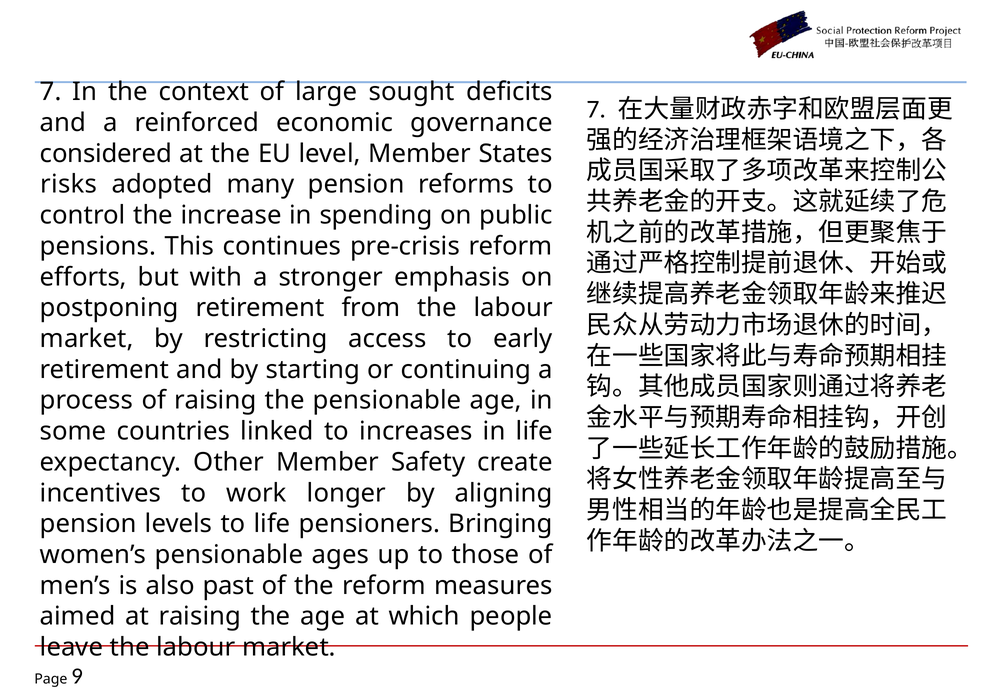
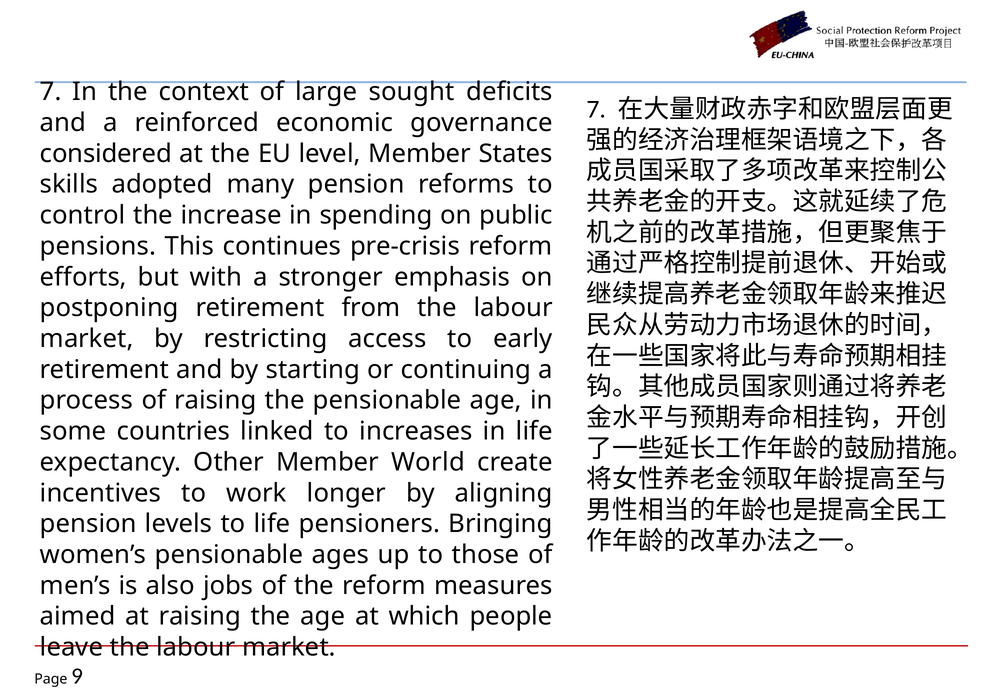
risks: risks -> skills (69, 185)
Safety: Safety -> World (428, 462)
past: past -> jobs (228, 586)
